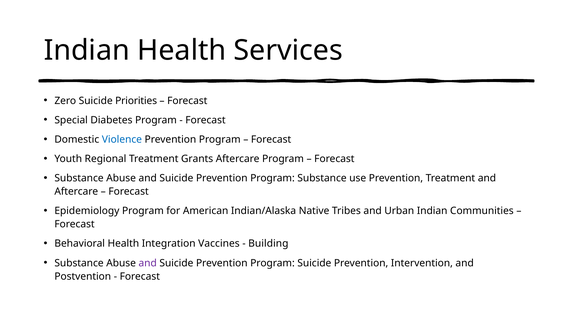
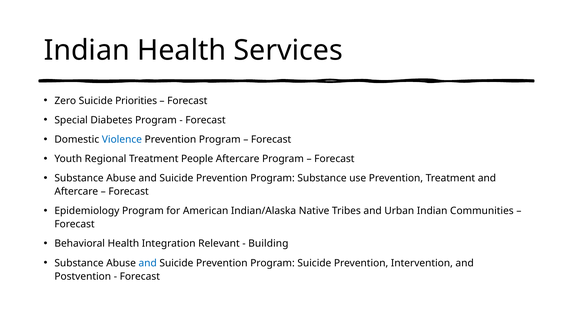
Grants: Grants -> People (197, 159)
Vaccines: Vaccines -> Relevant (219, 244)
and colour: purple -> blue (148, 263)
